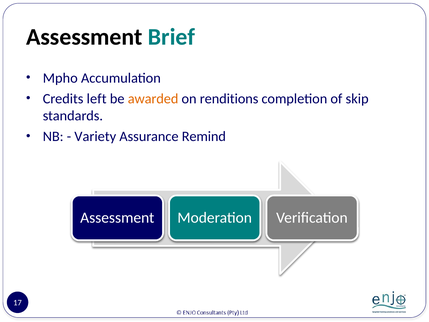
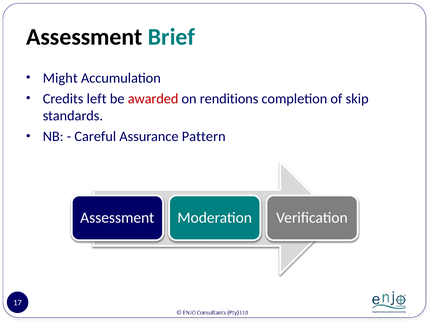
Mpho: Mpho -> Might (60, 78)
awarded colour: orange -> red (153, 99)
Variety: Variety -> Careful (95, 136)
Remind: Remind -> Pattern (204, 136)
